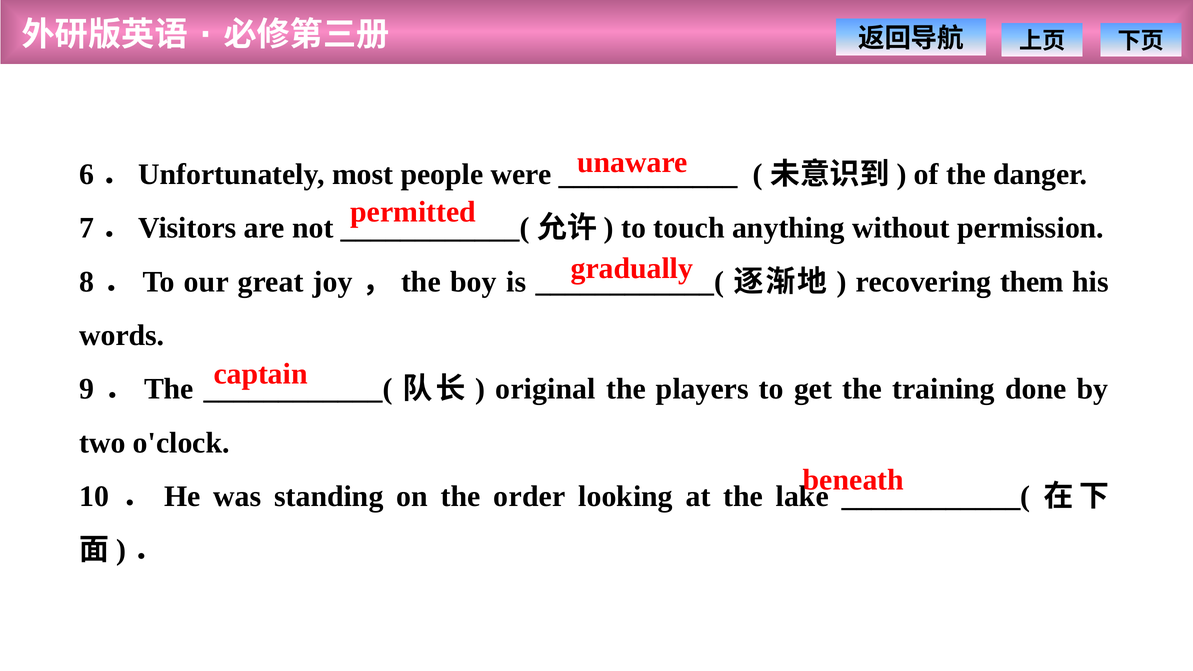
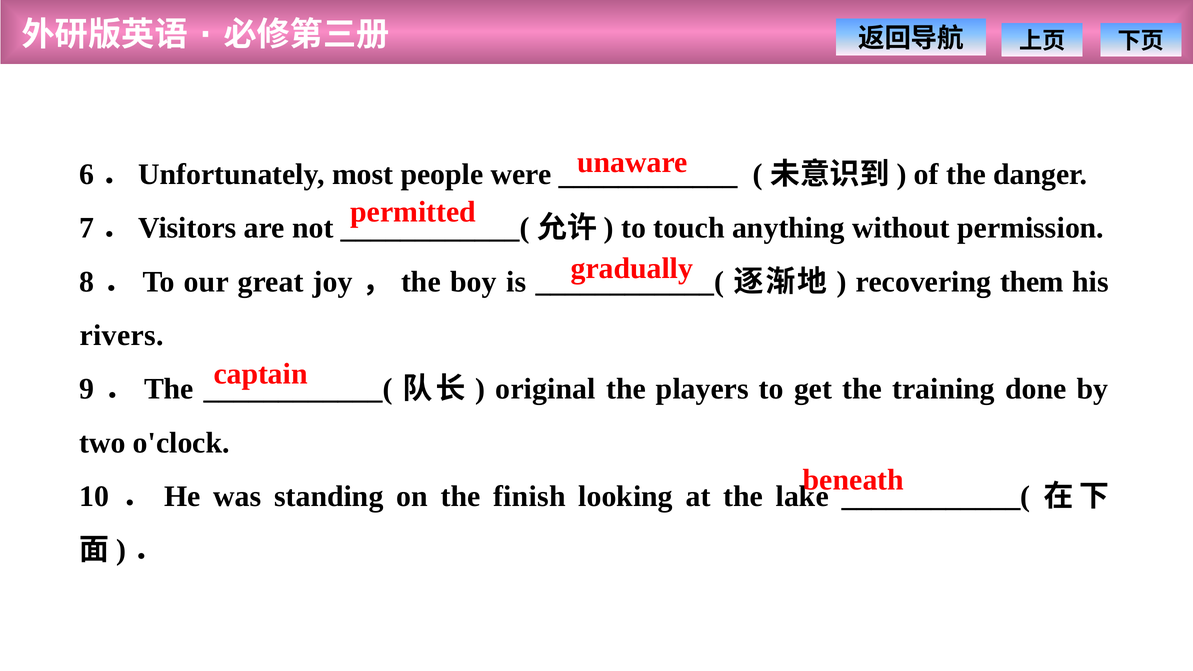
words: words -> rivers (122, 335)
order: order -> finish (530, 496)
